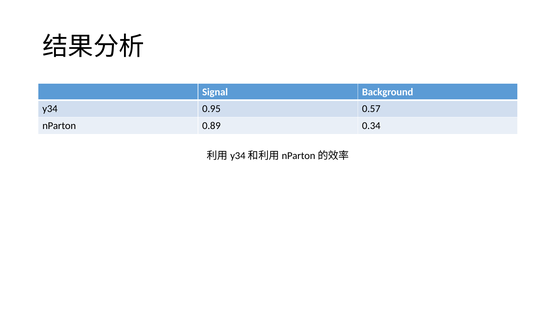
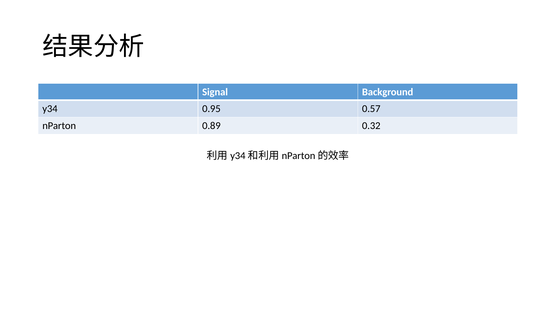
0.34: 0.34 -> 0.32 (371, 126)
